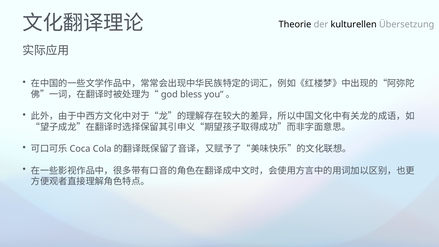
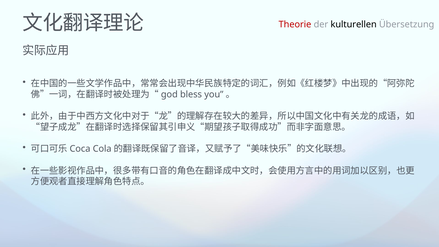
Theorie colour: black -> red (295, 24)
